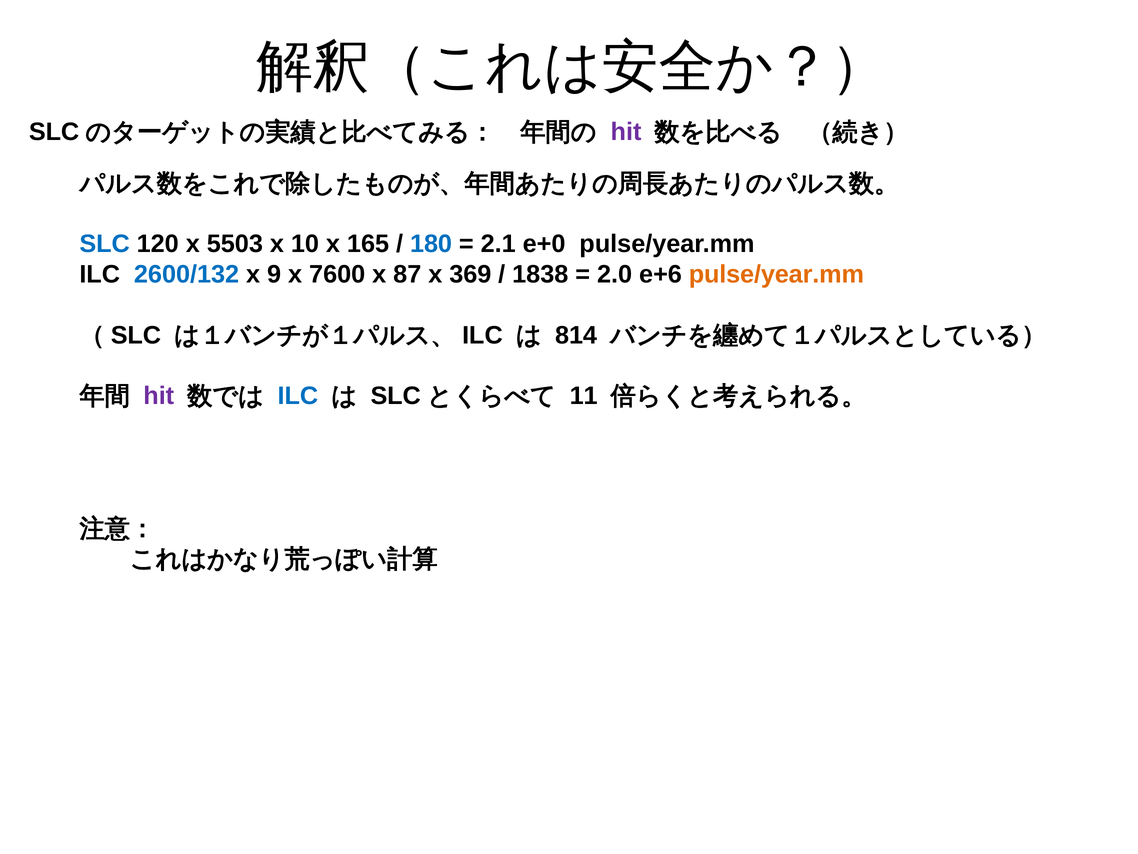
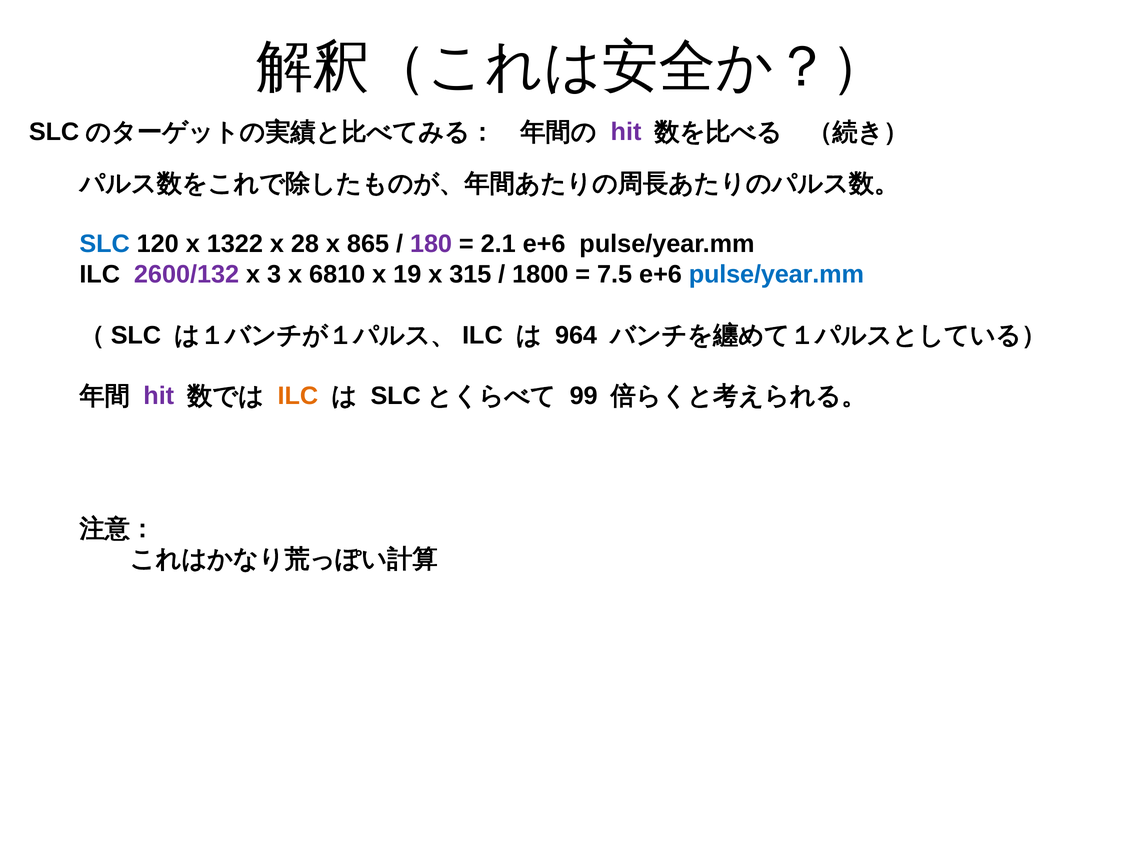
5503: 5503 -> 1322 (235, 244)
10: 10 -> 28 (305, 244)
165: 165 -> 865 (368, 244)
180 colour: blue -> purple (431, 244)
2.1 e+0: e+0 -> e+6 (544, 244)
2600/132 colour: blue -> purple (187, 274)
9: 9 -> 3 (274, 274)
7600: 7600 -> 6810 (337, 274)
87: 87 -> 19 (407, 274)
369: 369 -> 315 (470, 274)
1838: 1838 -> 1800 (540, 274)
2.0: 2.0 -> 7.5 (615, 274)
pulse/year.mm colour: orange -> blue (776, 274)
814: 814 -> 964 (576, 335)
ILC colour: blue -> orange (298, 396)
11: 11 -> 99 (584, 396)
